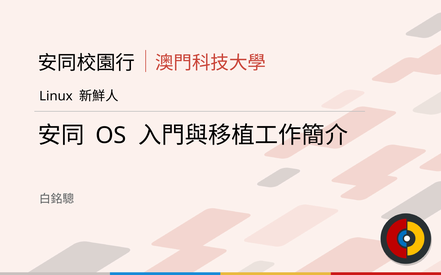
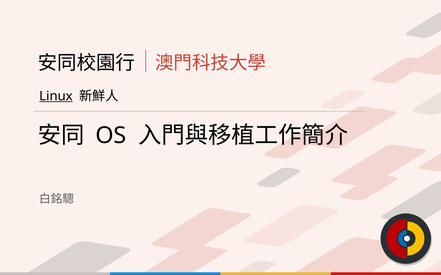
Linux underline: none -> present (56, 96)
